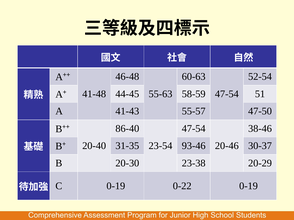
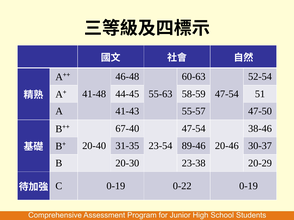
86-40: 86-40 -> 67-40 (127, 129)
93-46: 93-46 -> 89-46 (194, 146)
